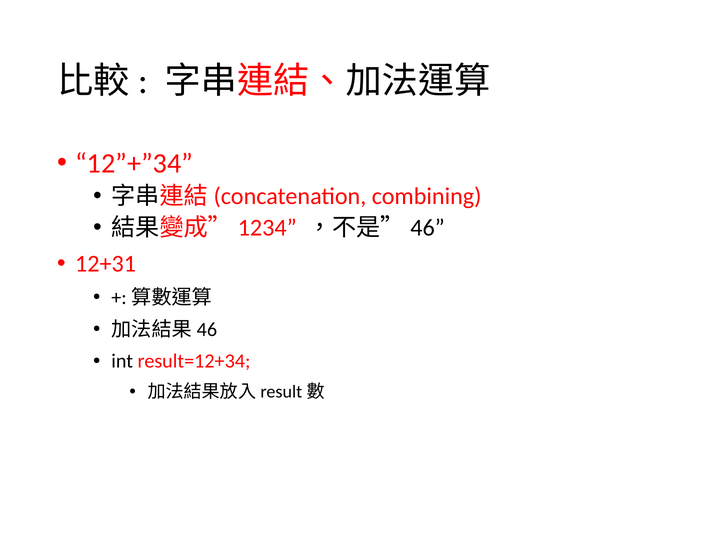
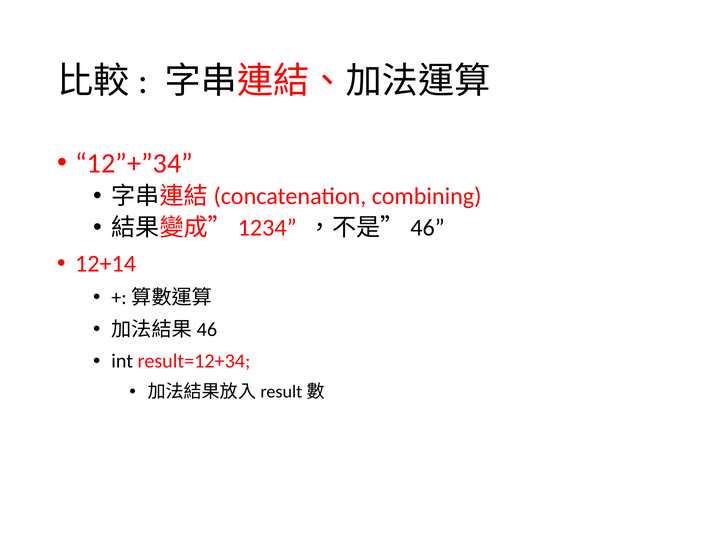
12+31: 12+31 -> 12+14 (106, 264)
